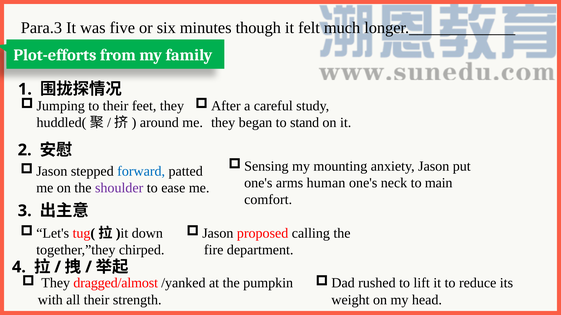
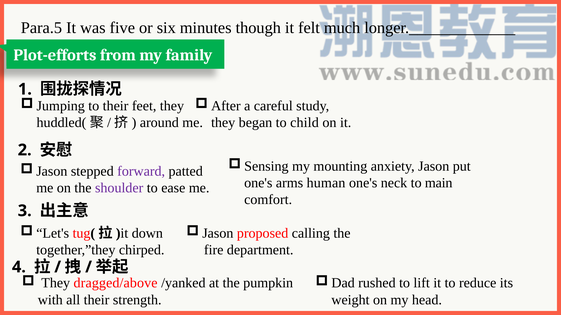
Para.3: Para.3 -> Para.5 (41, 28)
stand: stand -> child (304, 123)
forward colour: blue -> purple (141, 171)
dragged/almost: dragged/almost -> dragged/above (116, 284)
